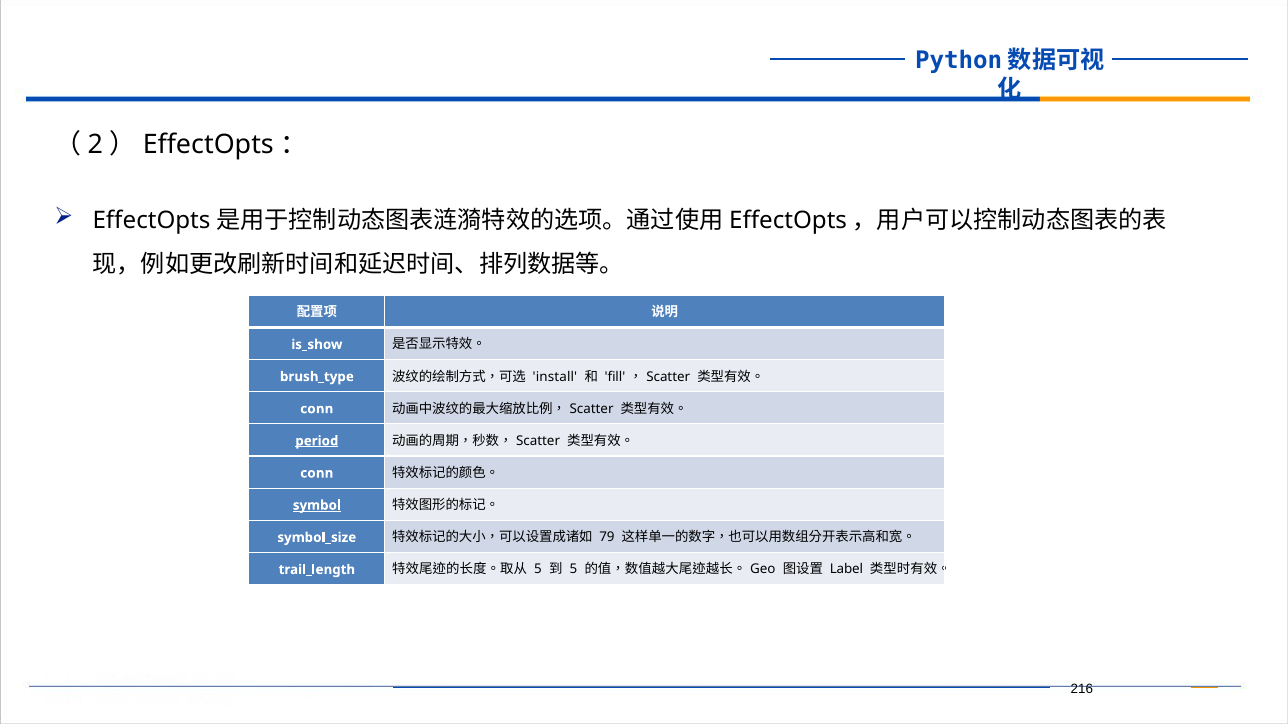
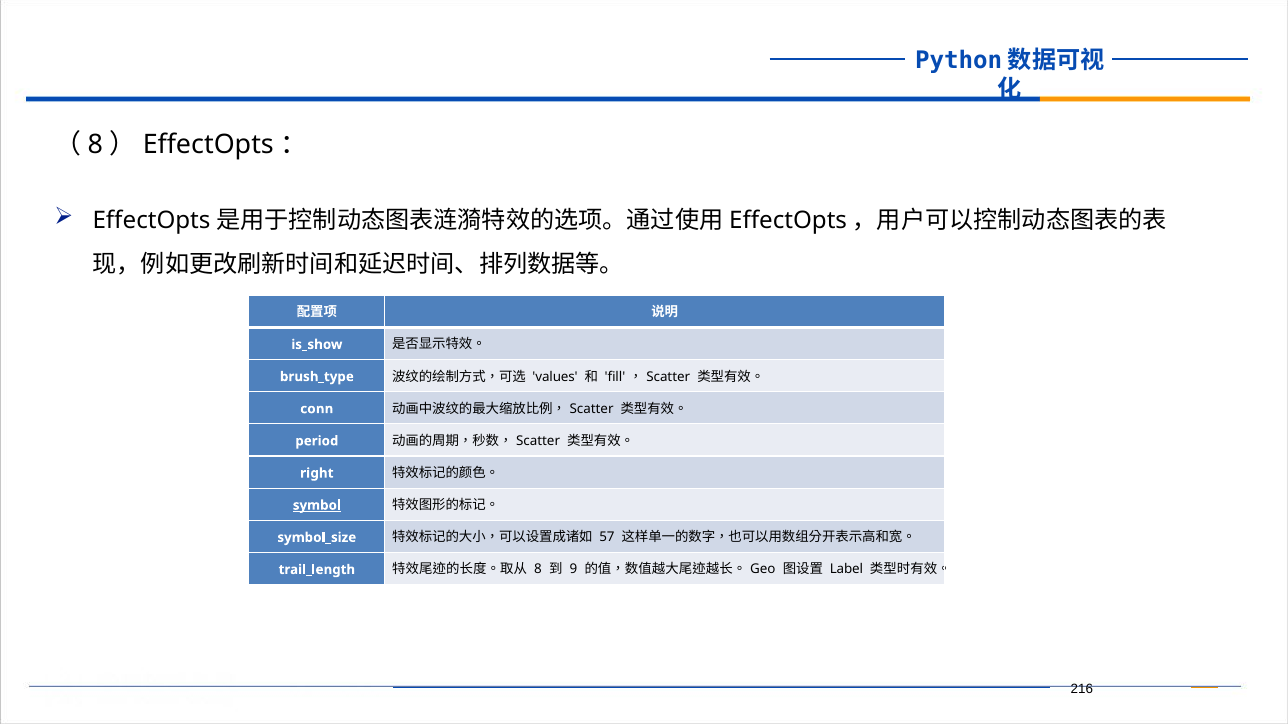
2: 2 -> 8 (95, 145)
install: install -> values (555, 377)
period underline: present -> none (317, 441)
conn: conn -> right (317, 473)
79: 79 -> 57 (607, 538)
5: 5 -> 8 (538, 570)
5: 5 -> 9 (573, 570)
